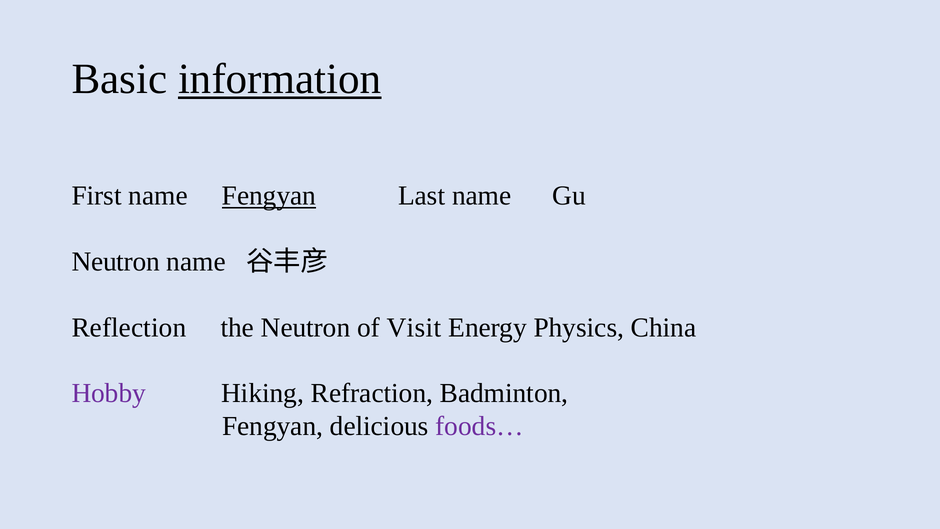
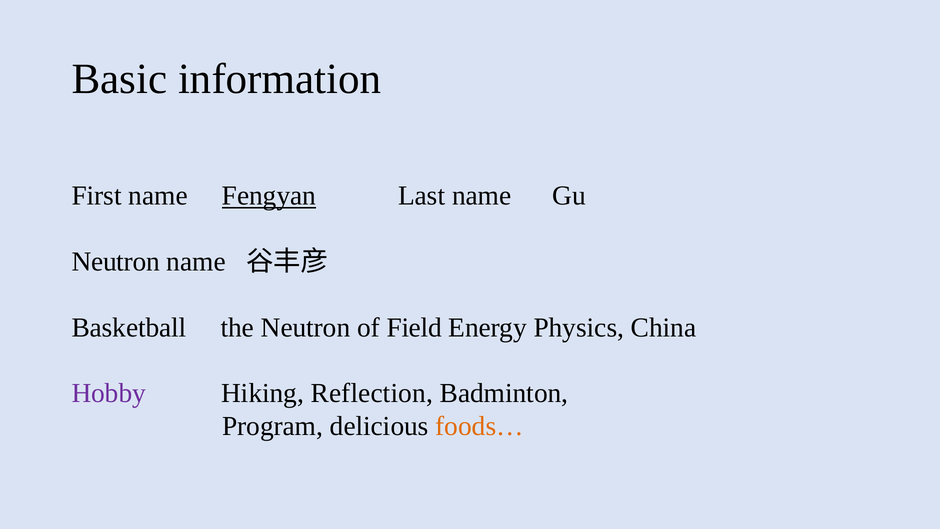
information underline: present -> none (280, 79)
Reflection: Reflection -> Basketball (129, 327)
Visit: Visit -> Field (414, 327)
Refraction: Refraction -> Reflection (372, 393)
Fengyan: Fengyan -> Program (273, 426)
foods… colour: purple -> orange (480, 426)
